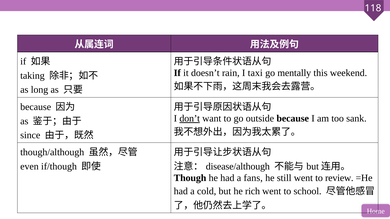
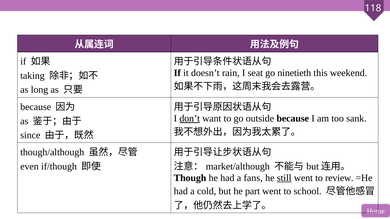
taxi: taxi -> seat (255, 73)
mentally: mentally -> ninetieth (294, 73)
disease/although: disease/although -> market/although (238, 167)
still underline: none -> present (284, 178)
rich: rich -> part (253, 192)
